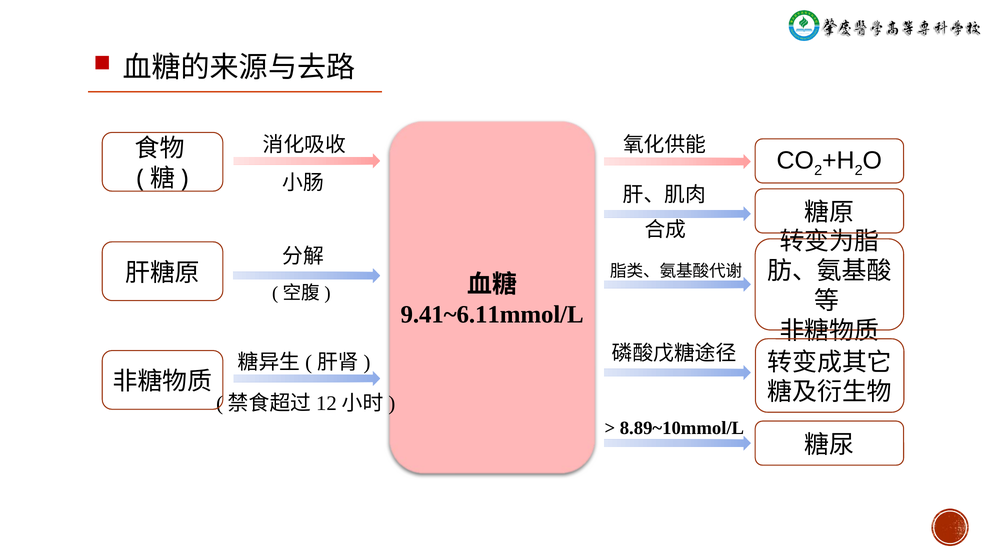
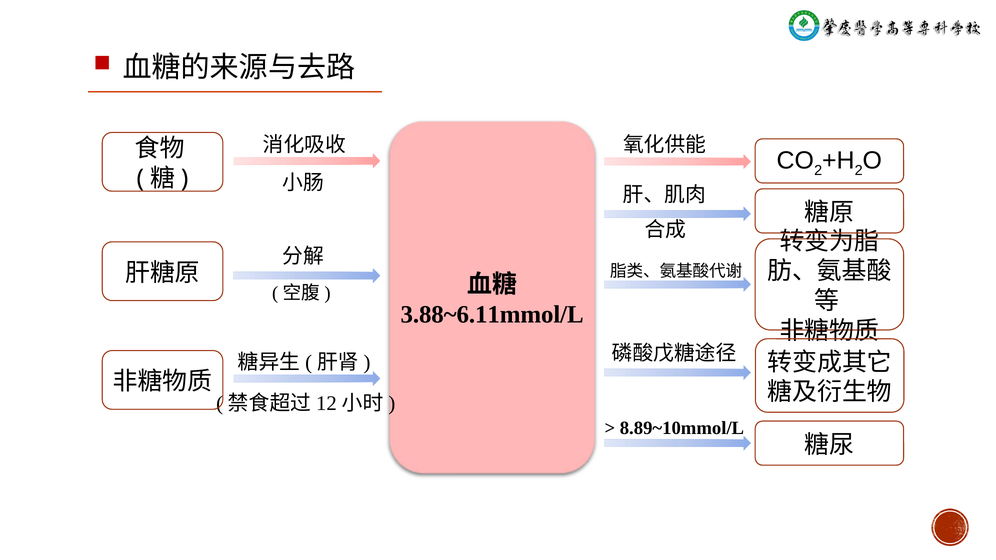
9.41~6.11mmol/L: 9.41~6.11mmol/L -> 3.88~6.11mmol/L (492, 314)
